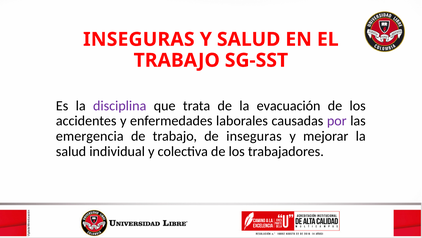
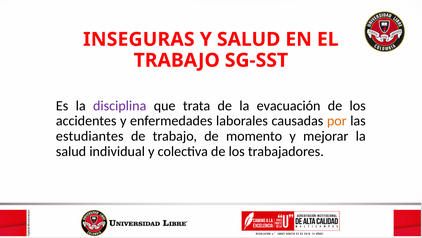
por colour: purple -> orange (337, 121)
emergencia: emergencia -> estudiantes (90, 136)
de inseguras: inseguras -> momento (254, 136)
